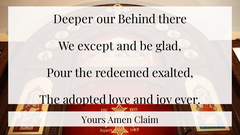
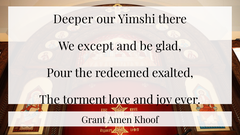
Behind: Behind -> Yimshi (137, 19)
adopted: adopted -> torment (85, 100)
Yours: Yours -> Grant (94, 120)
Claim: Claim -> Khoof (146, 120)
